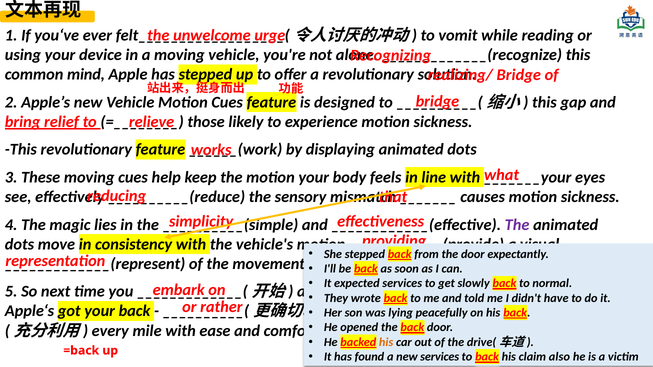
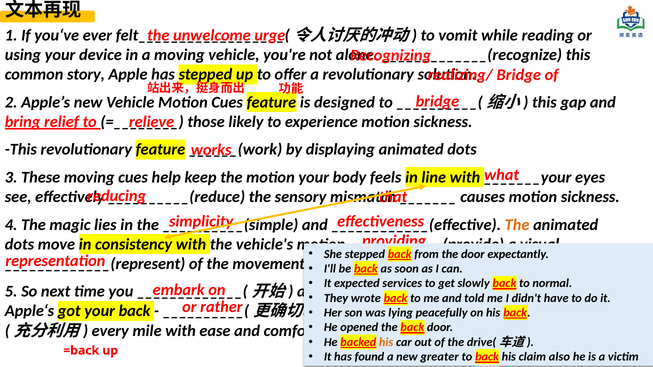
mind: mind -> story (86, 75)
The colour: purple -> orange (517, 225)
new services: services -> greater (440, 357)
